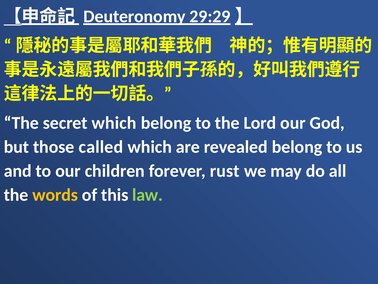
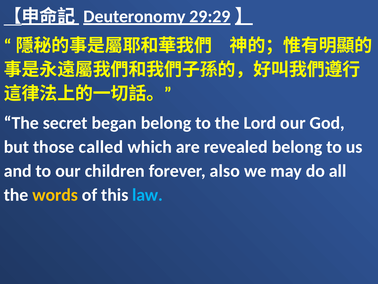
secret which: which -> began (114, 123)
rust: rust -> also (225, 171)
law colour: light green -> light blue (148, 195)
